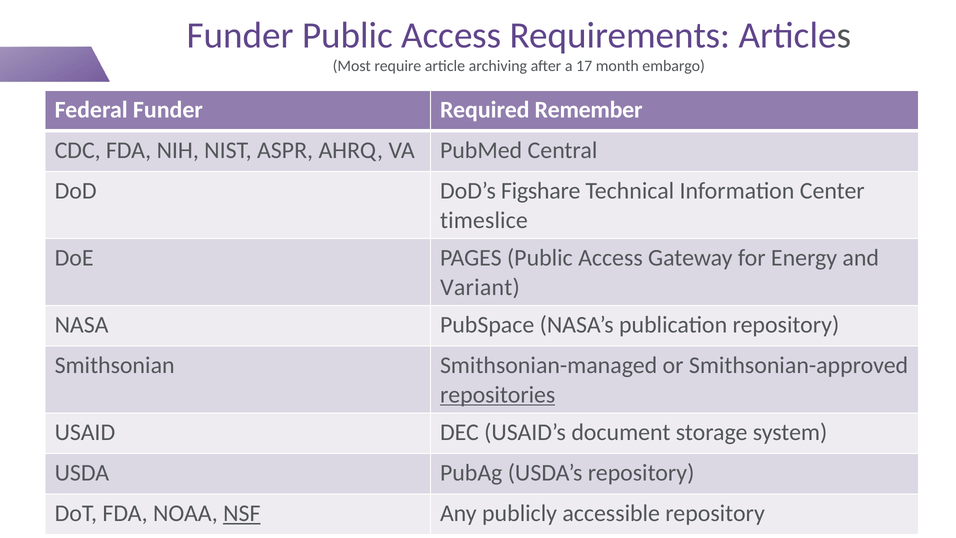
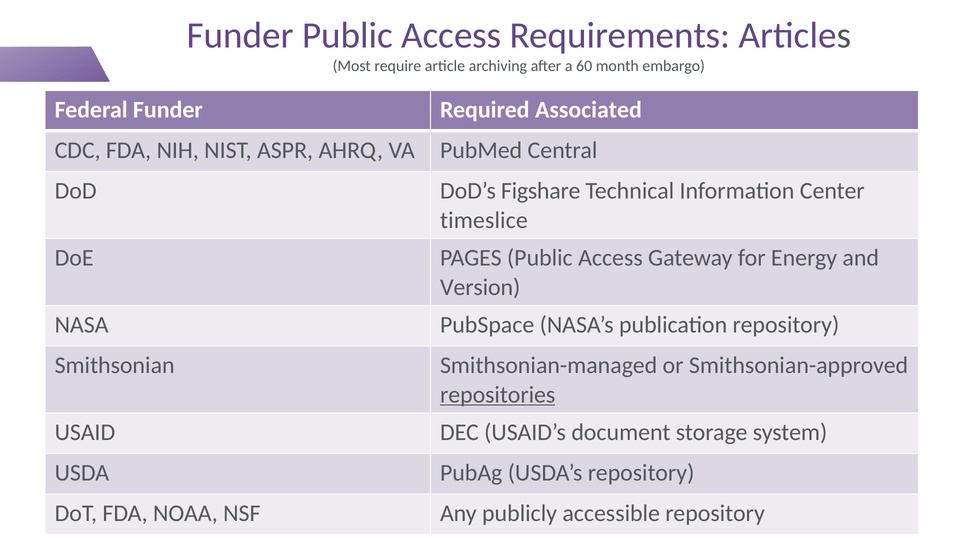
17: 17 -> 60 (584, 66)
Remember: Remember -> Associated (588, 110)
Variant: Variant -> Version (480, 287)
NSF underline: present -> none (242, 513)
